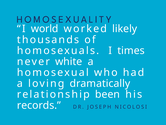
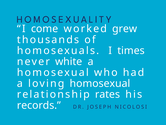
world: world -> come (45, 29)
likely: likely -> grew (125, 29)
loving dramatically: dramatically -> homosexual (100, 83)
been: been -> rates (108, 94)
